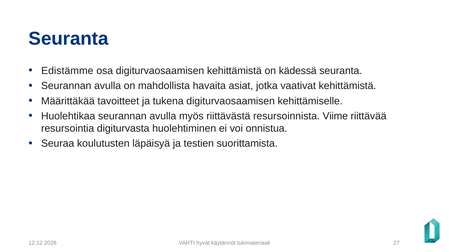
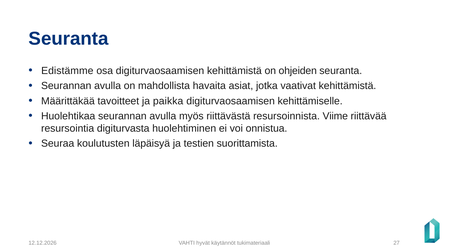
kädessä: kädessä -> ohjeiden (298, 71)
tukena: tukena -> paikka (168, 101)
